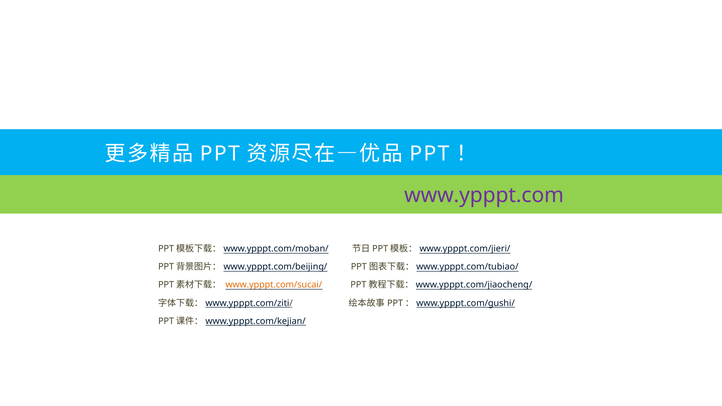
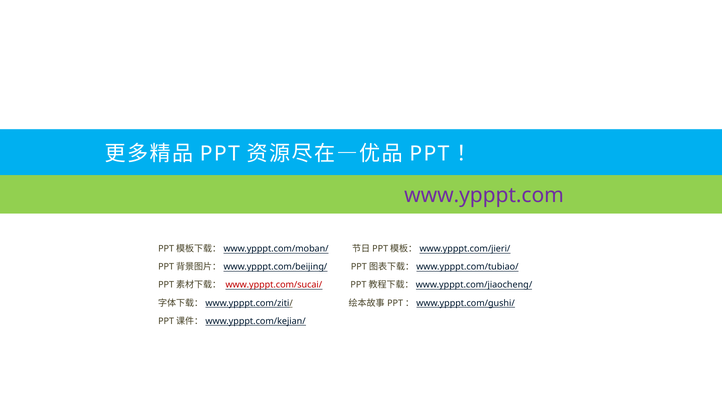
www.ypppt.com/sucai/ colour: orange -> red (274, 285)
